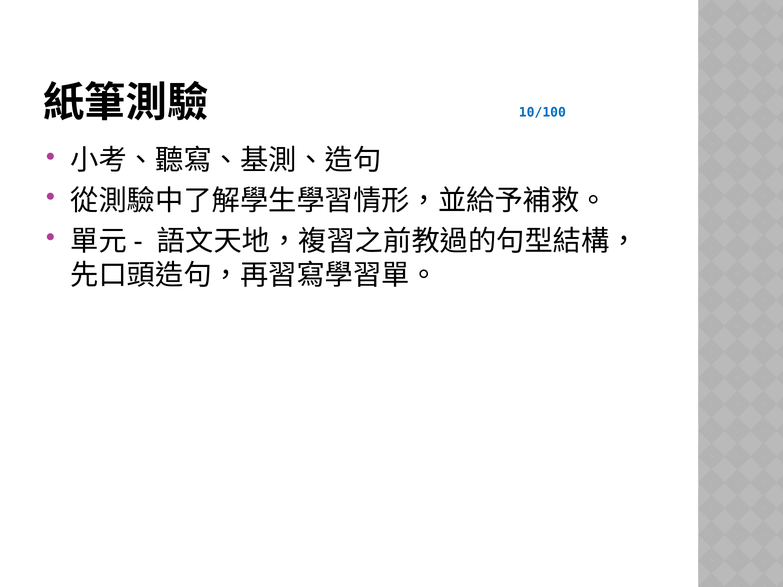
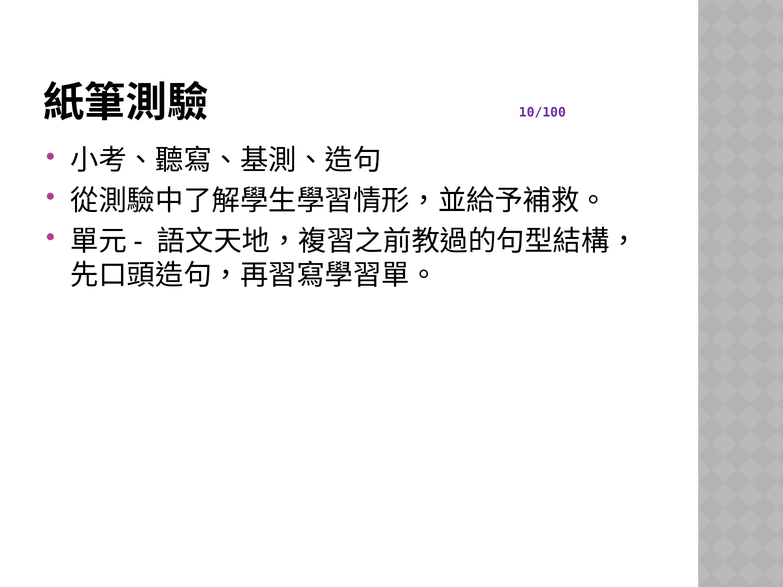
10/100 colour: blue -> purple (542, 113)
